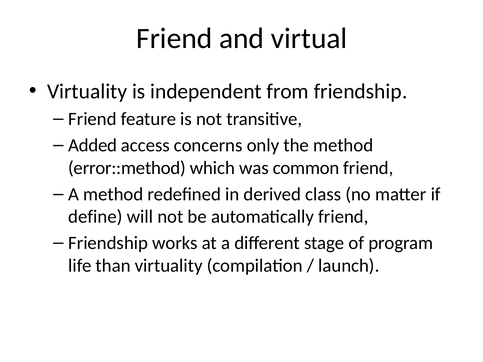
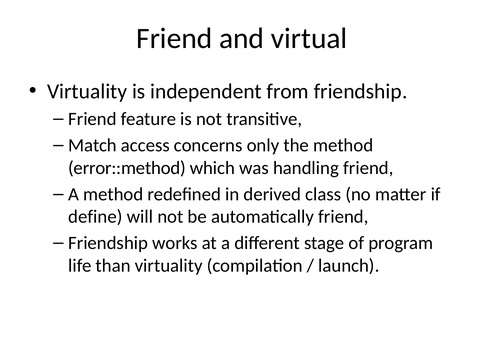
Added: Added -> Match (93, 145)
common: common -> handling (306, 168)
